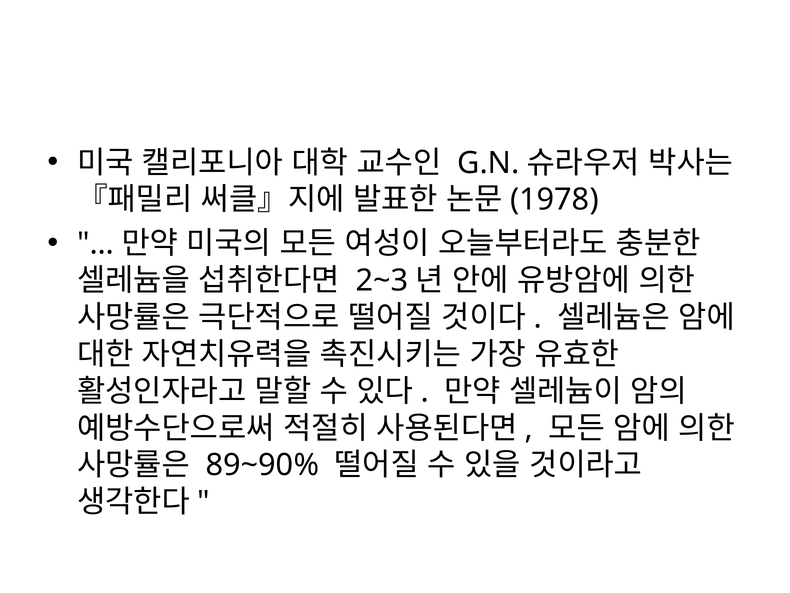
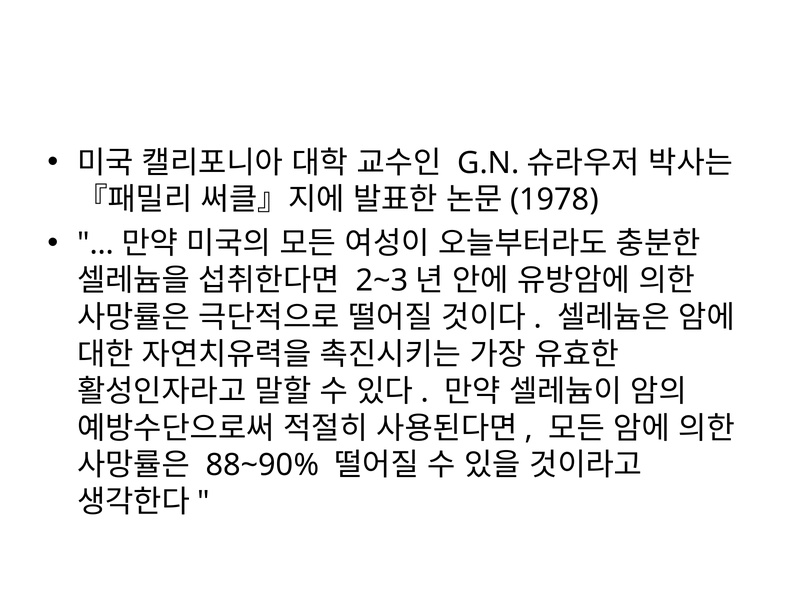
89~90%: 89~90% -> 88~90% (262, 465)
